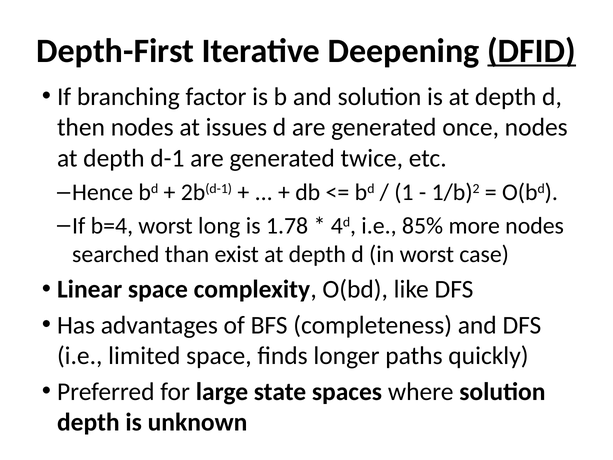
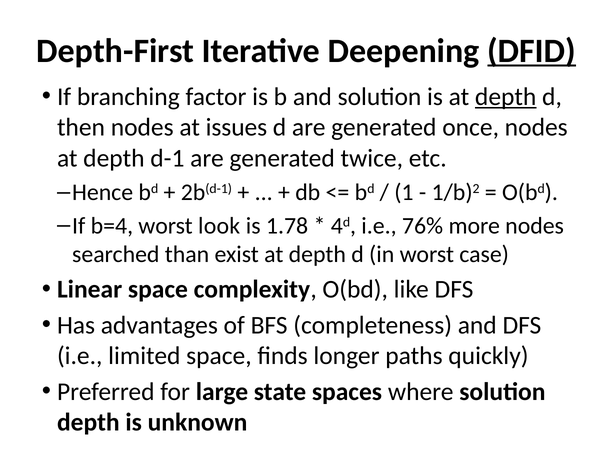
depth underline: none -> present (506, 97)
long: long -> look (219, 226)
85%: 85% -> 76% (423, 226)
